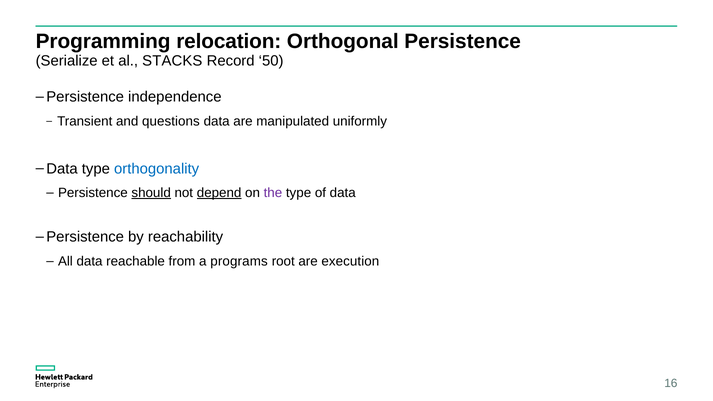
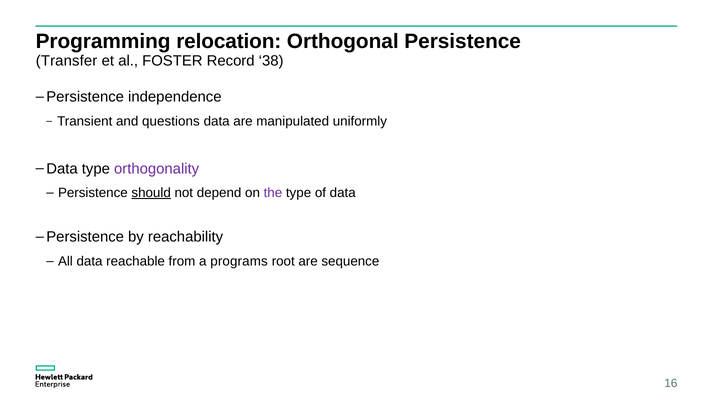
Serialize: Serialize -> Transfer (67, 61)
STACKS: STACKS -> FOSTER (172, 61)
50: 50 -> 38 (271, 61)
orthogonality colour: blue -> purple (157, 169)
depend underline: present -> none (219, 193)
execution: execution -> sequence (350, 261)
